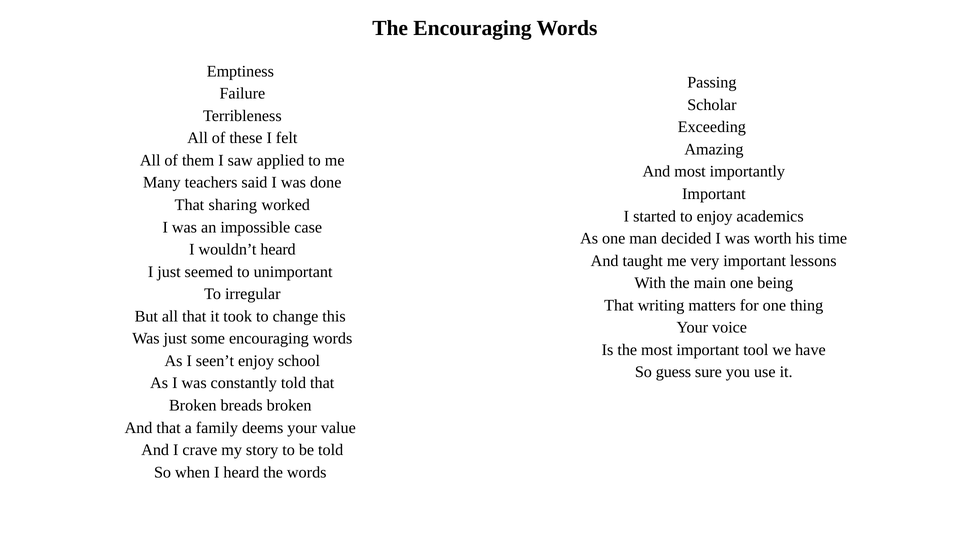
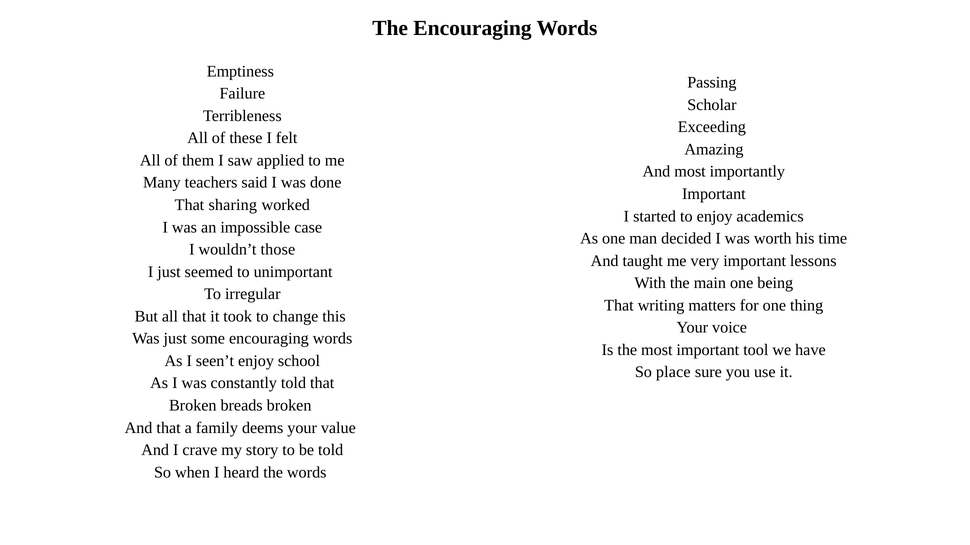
wouldn’t heard: heard -> those (278, 250)
guess: guess -> place (673, 373)
